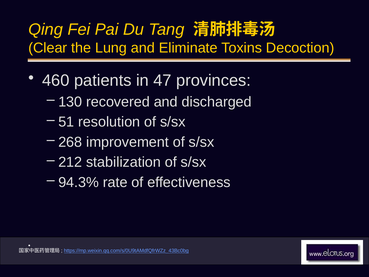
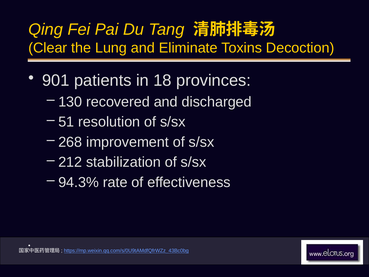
460: 460 -> 901 (56, 80)
47: 47 -> 18 (162, 80)
